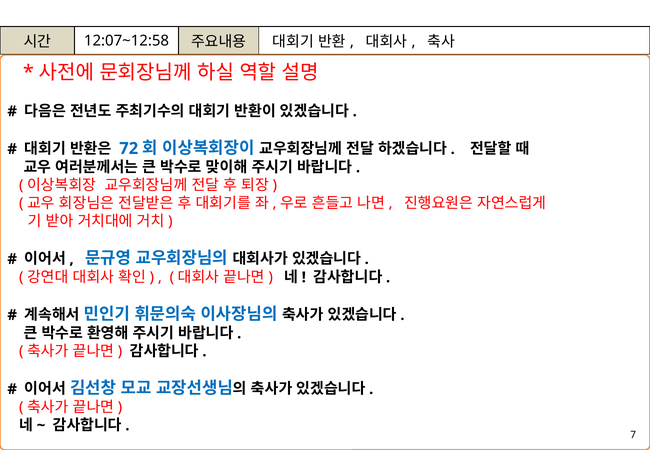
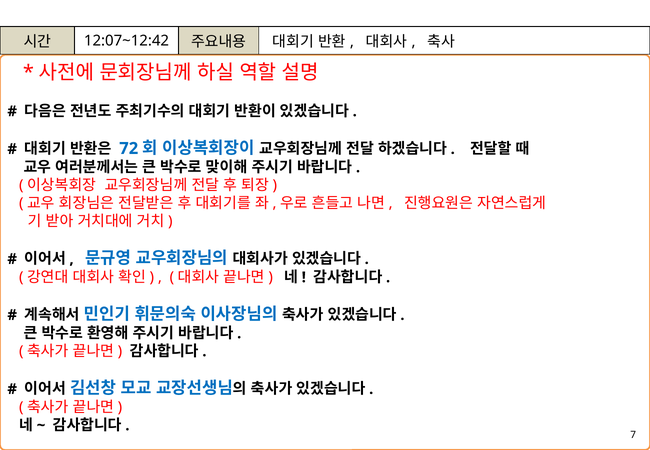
12:07~12:58: 12:07~12:58 -> 12:07~12:42 (126, 41)
